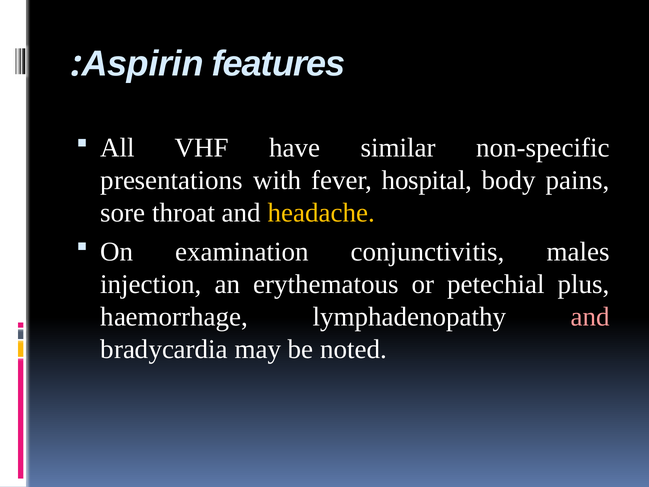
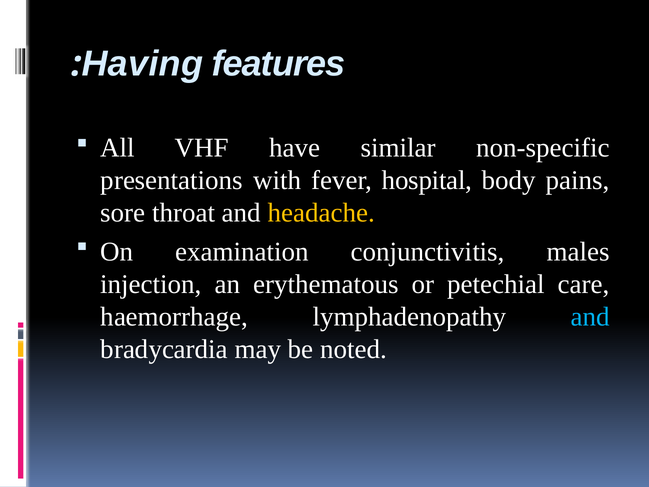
Aspirin: Aspirin -> Having (142, 64)
plus: plus -> care (584, 284)
and colour: pink -> light blue (590, 316)
